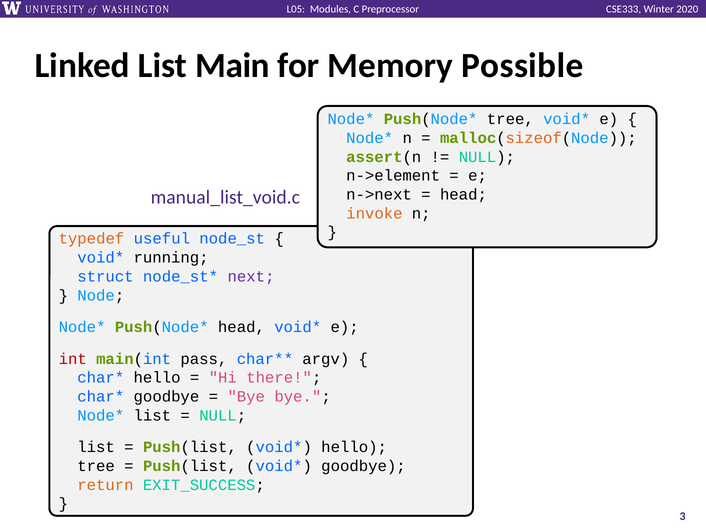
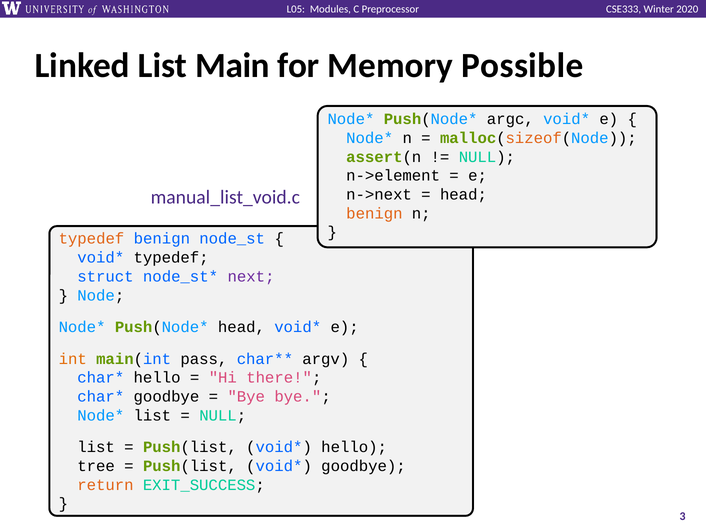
tree: tree -> argc (510, 119)
invoke: invoke -> benign (374, 213)
typedef useful: useful -> benign (162, 239)
running: running -> typedef (171, 257)
int colour: red -> orange (73, 359)
